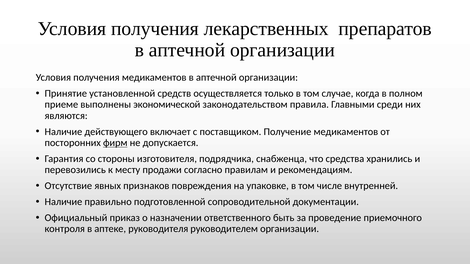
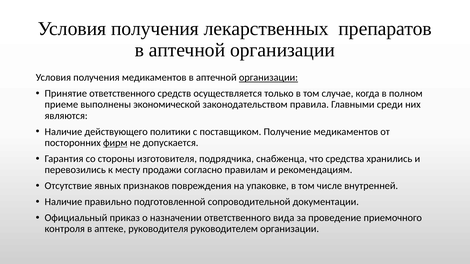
организации underline: none -> present (268, 78)
Принятие установленной: установленной -> ответственного (122, 94)
включает: включает -> политики (170, 132)
быть: быть -> вида (284, 218)
